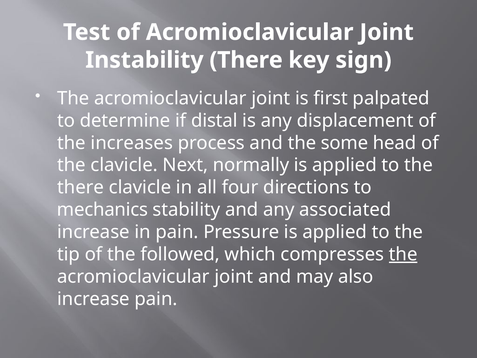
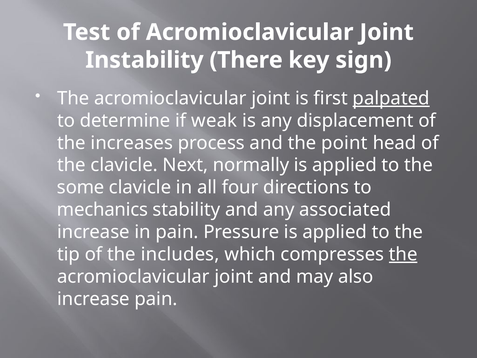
palpated underline: none -> present (391, 98)
distal: distal -> weak (214, 121)
some: some -> point (344, 143)
there: there -> some (81, 187)
followed: followed -> includes (180, 254)
